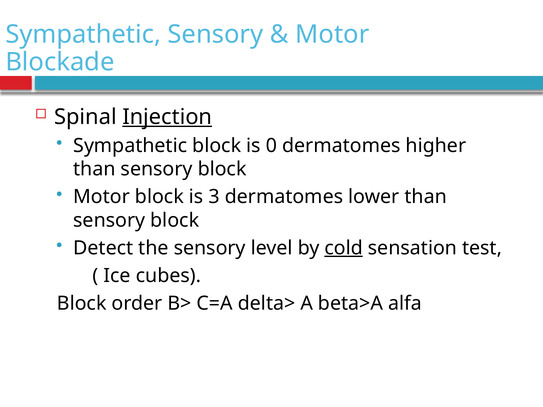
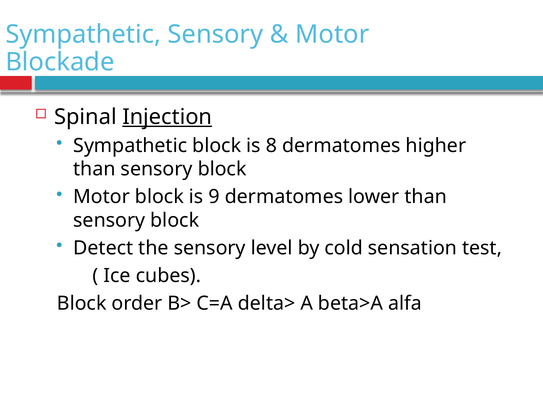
0: 0 -> 8 (271, 146)
3: 3 -> 9 (214, 197)
cold underline: present -> none (344, 248)
